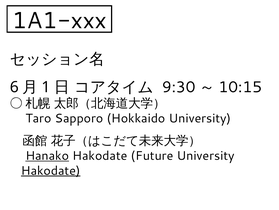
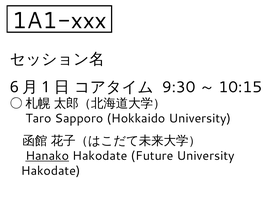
Hakodate underline: present -> none (51, 170)
